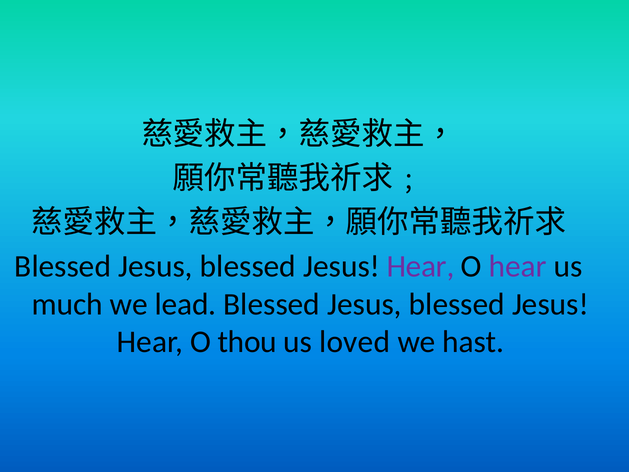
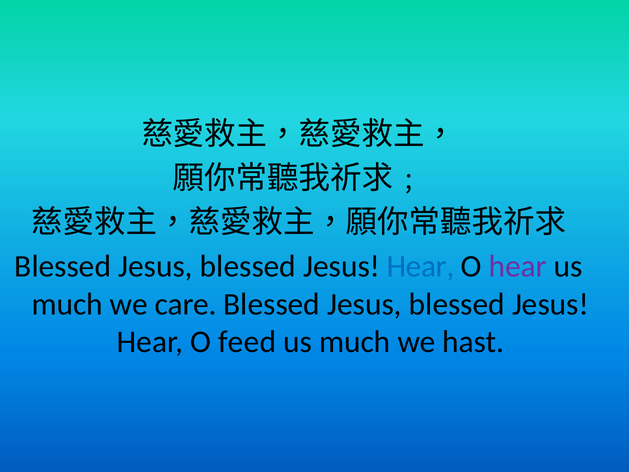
Hear colour: purple -> blue (421, 266)
lead: lead -> care (186, 304)
thou: thou -> feed (247, 342)
loved: loved -> much (355, 342)
